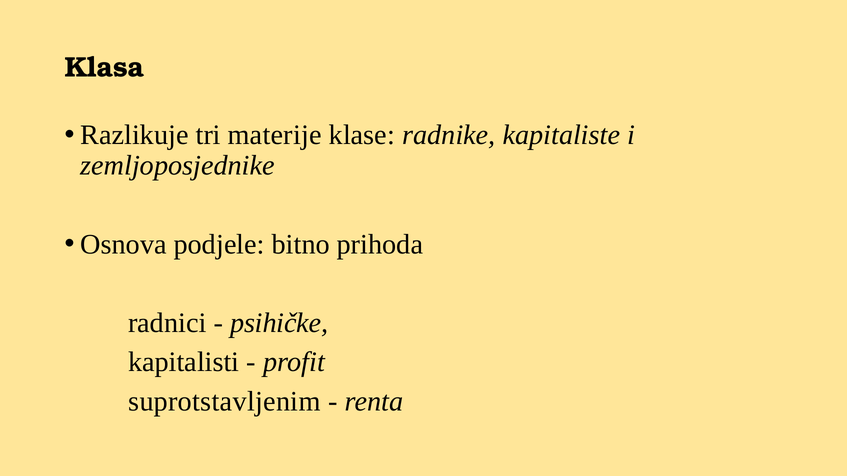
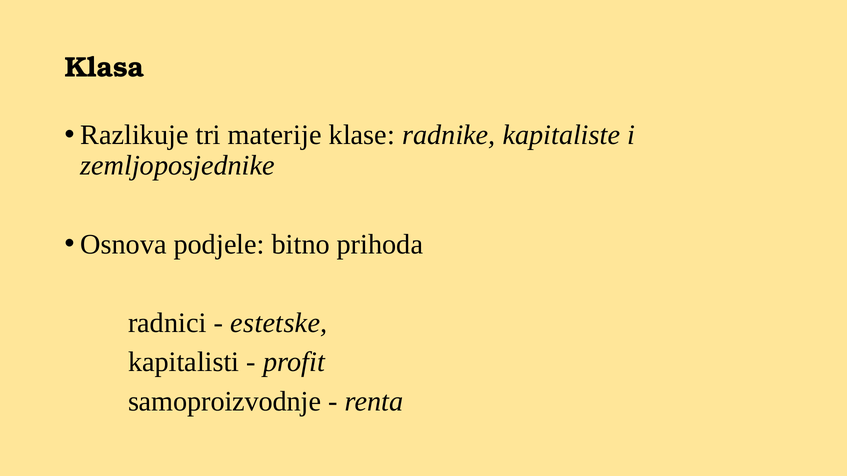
psihičke: psihičke -> estetske (279, 323)
suprotstavljenim: suprotstavljenim -> samoproizvodnje (225, 402)
